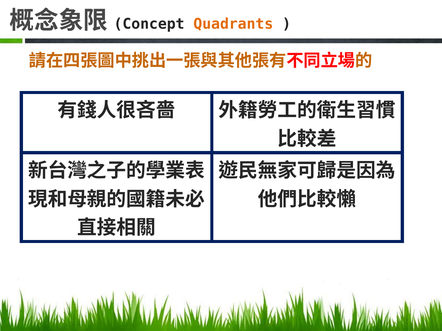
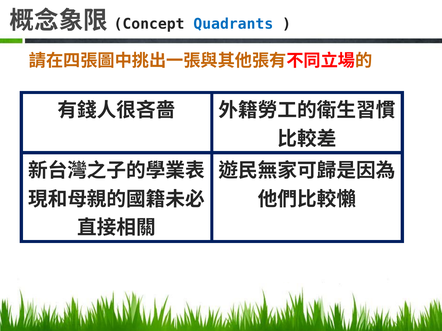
Quadrants colour: orange -> blue (233, 24)
